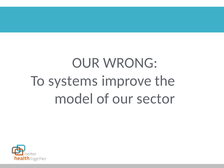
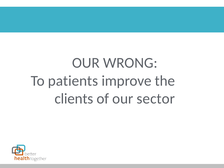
systems: systems -> patients (73, 81)
model: model -> clients (74, 99)
